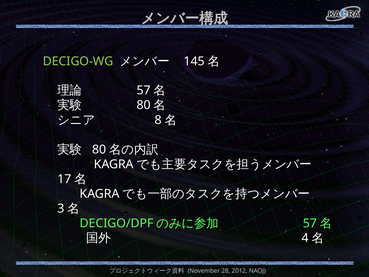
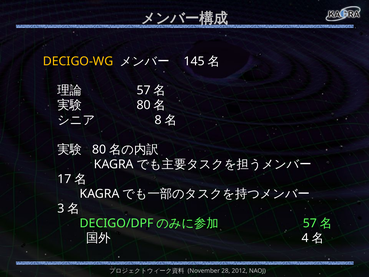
DECIGO-WG colour: light green -> yellow (78, 61)
